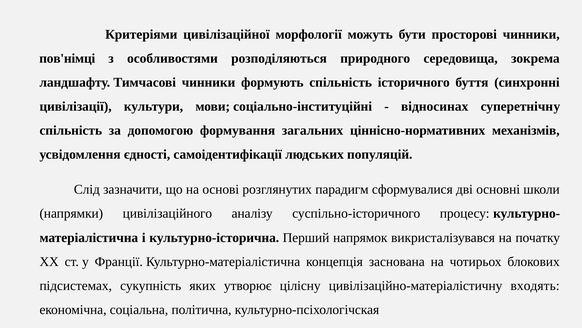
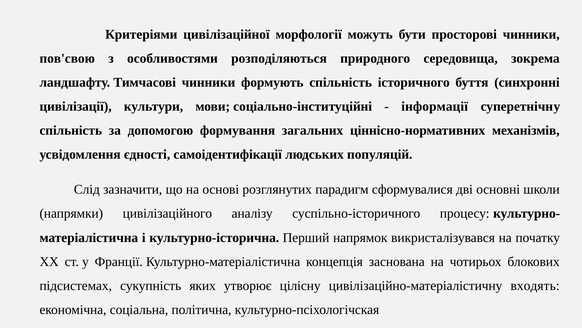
пов'німці: пов'німці -> пов'свою (67, 58)
відносинах: відносинах -> інформації (435, 106)
